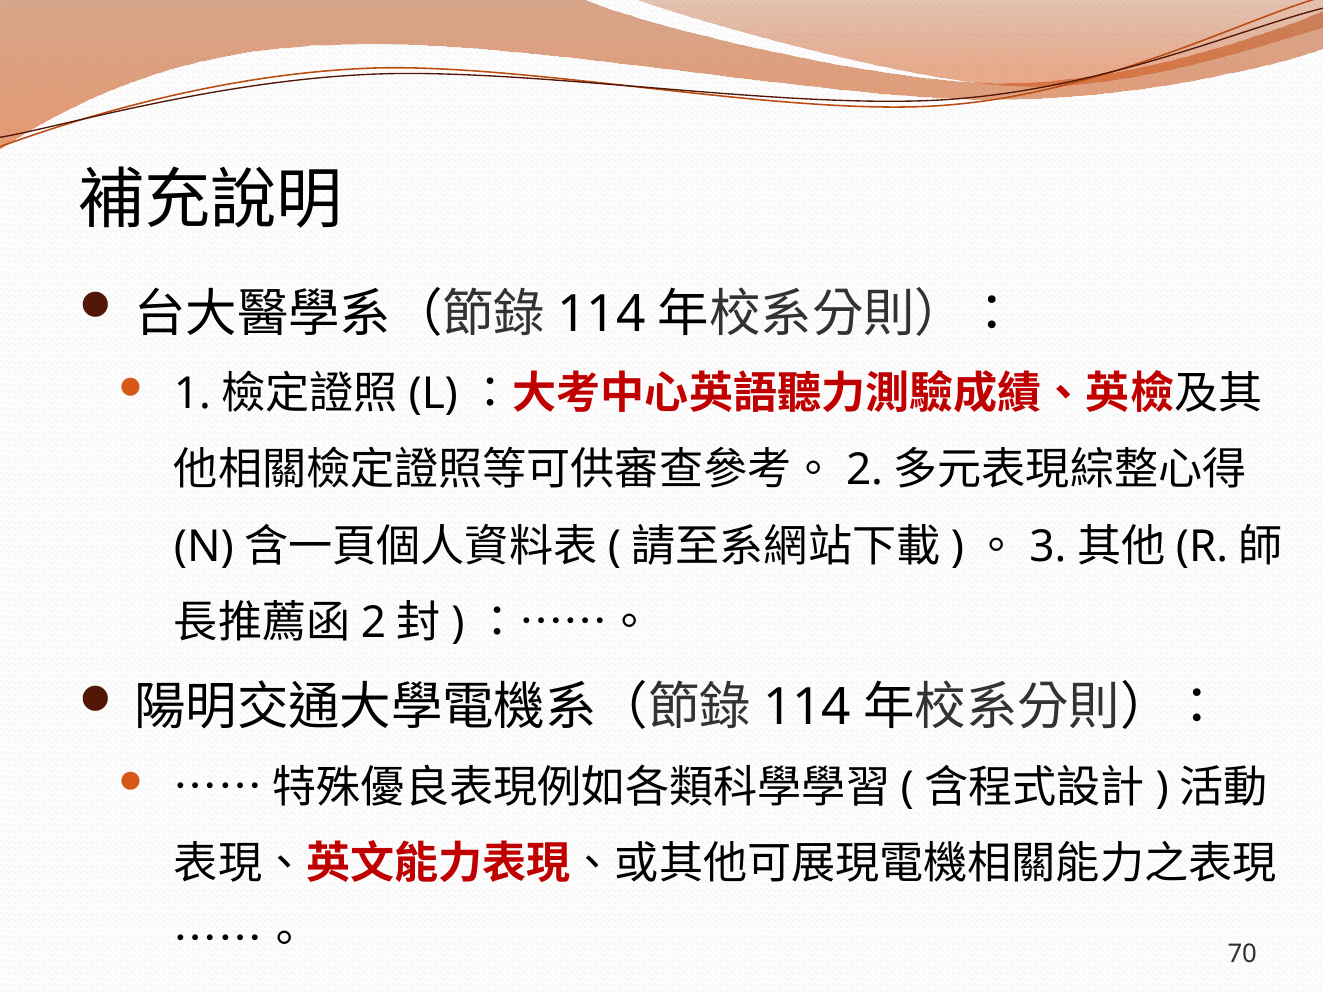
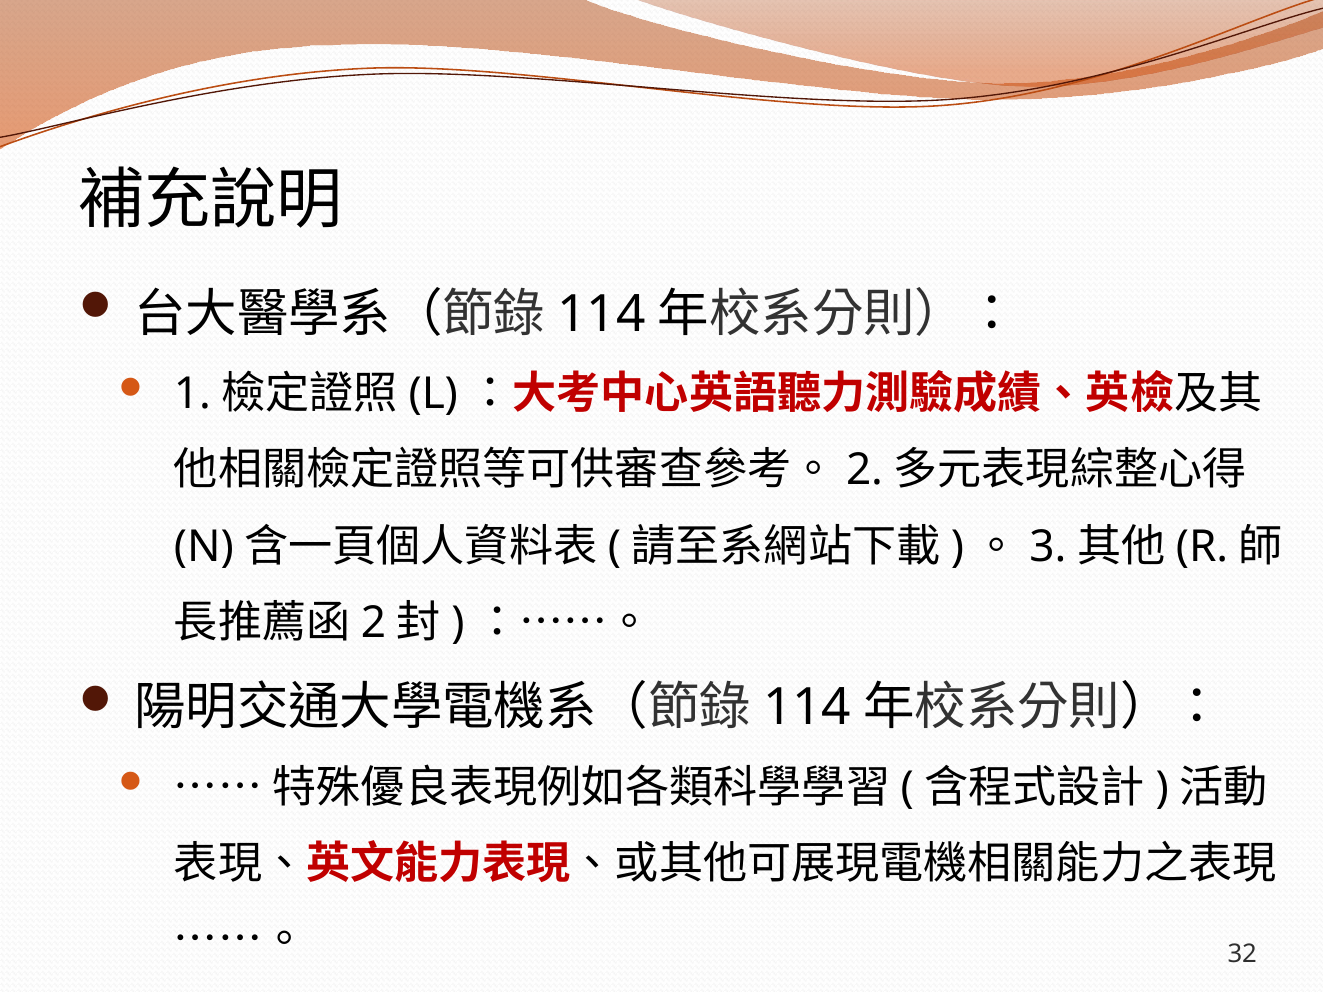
70: 70 -> 32 (1242, 955)
